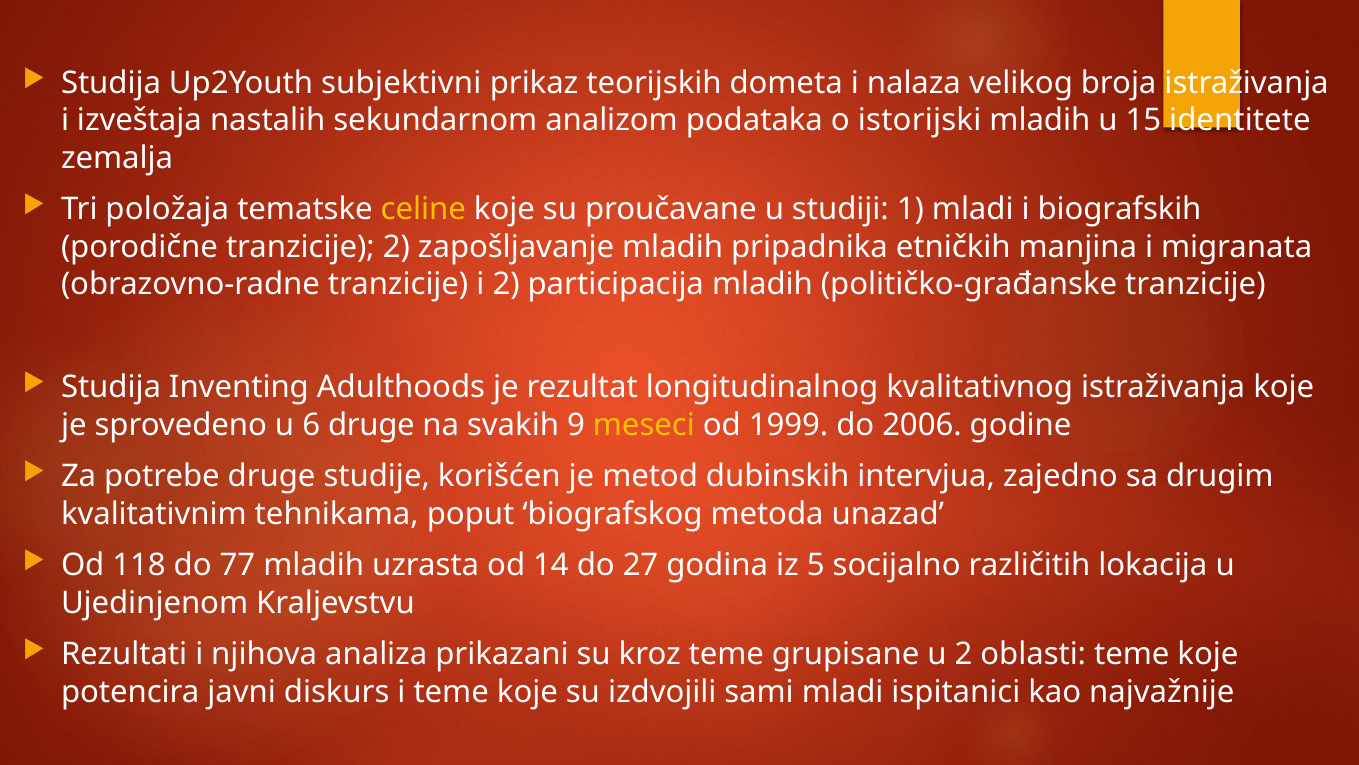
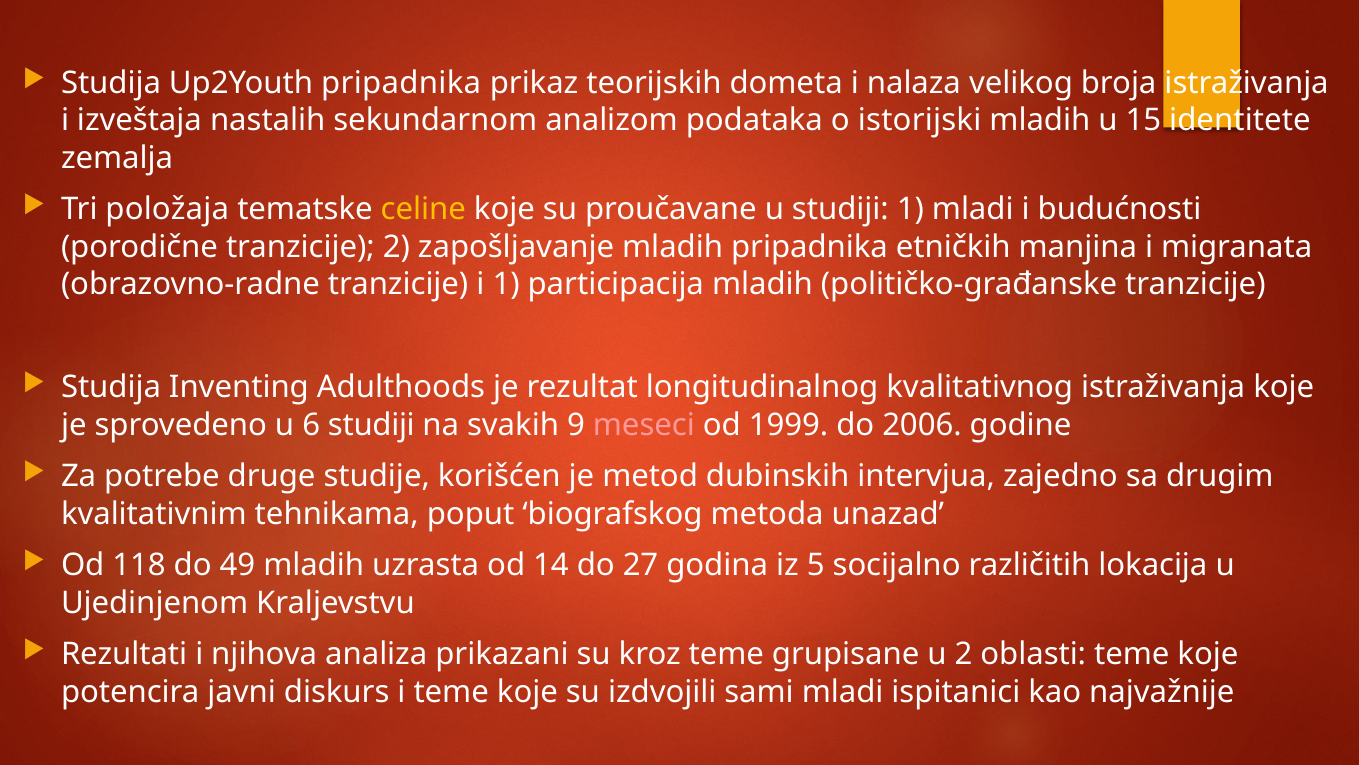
Up2Youth subjektivni: subjektivni -> pripadnika (401, 83)
biografskih: biografskih -> budućnosti (1120, 209)
i 2: 2 -> 1 (506, 284)
6 druge: druge -> studiji (371, 425)
meseci colour: yellow -> pink (644, 425)
77: 77 -> 49 (237, 565)
